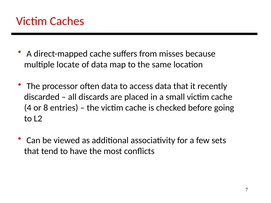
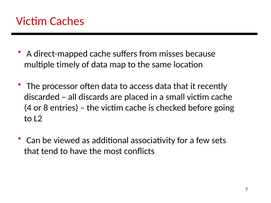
locate: locate -> timely (68, 65)
